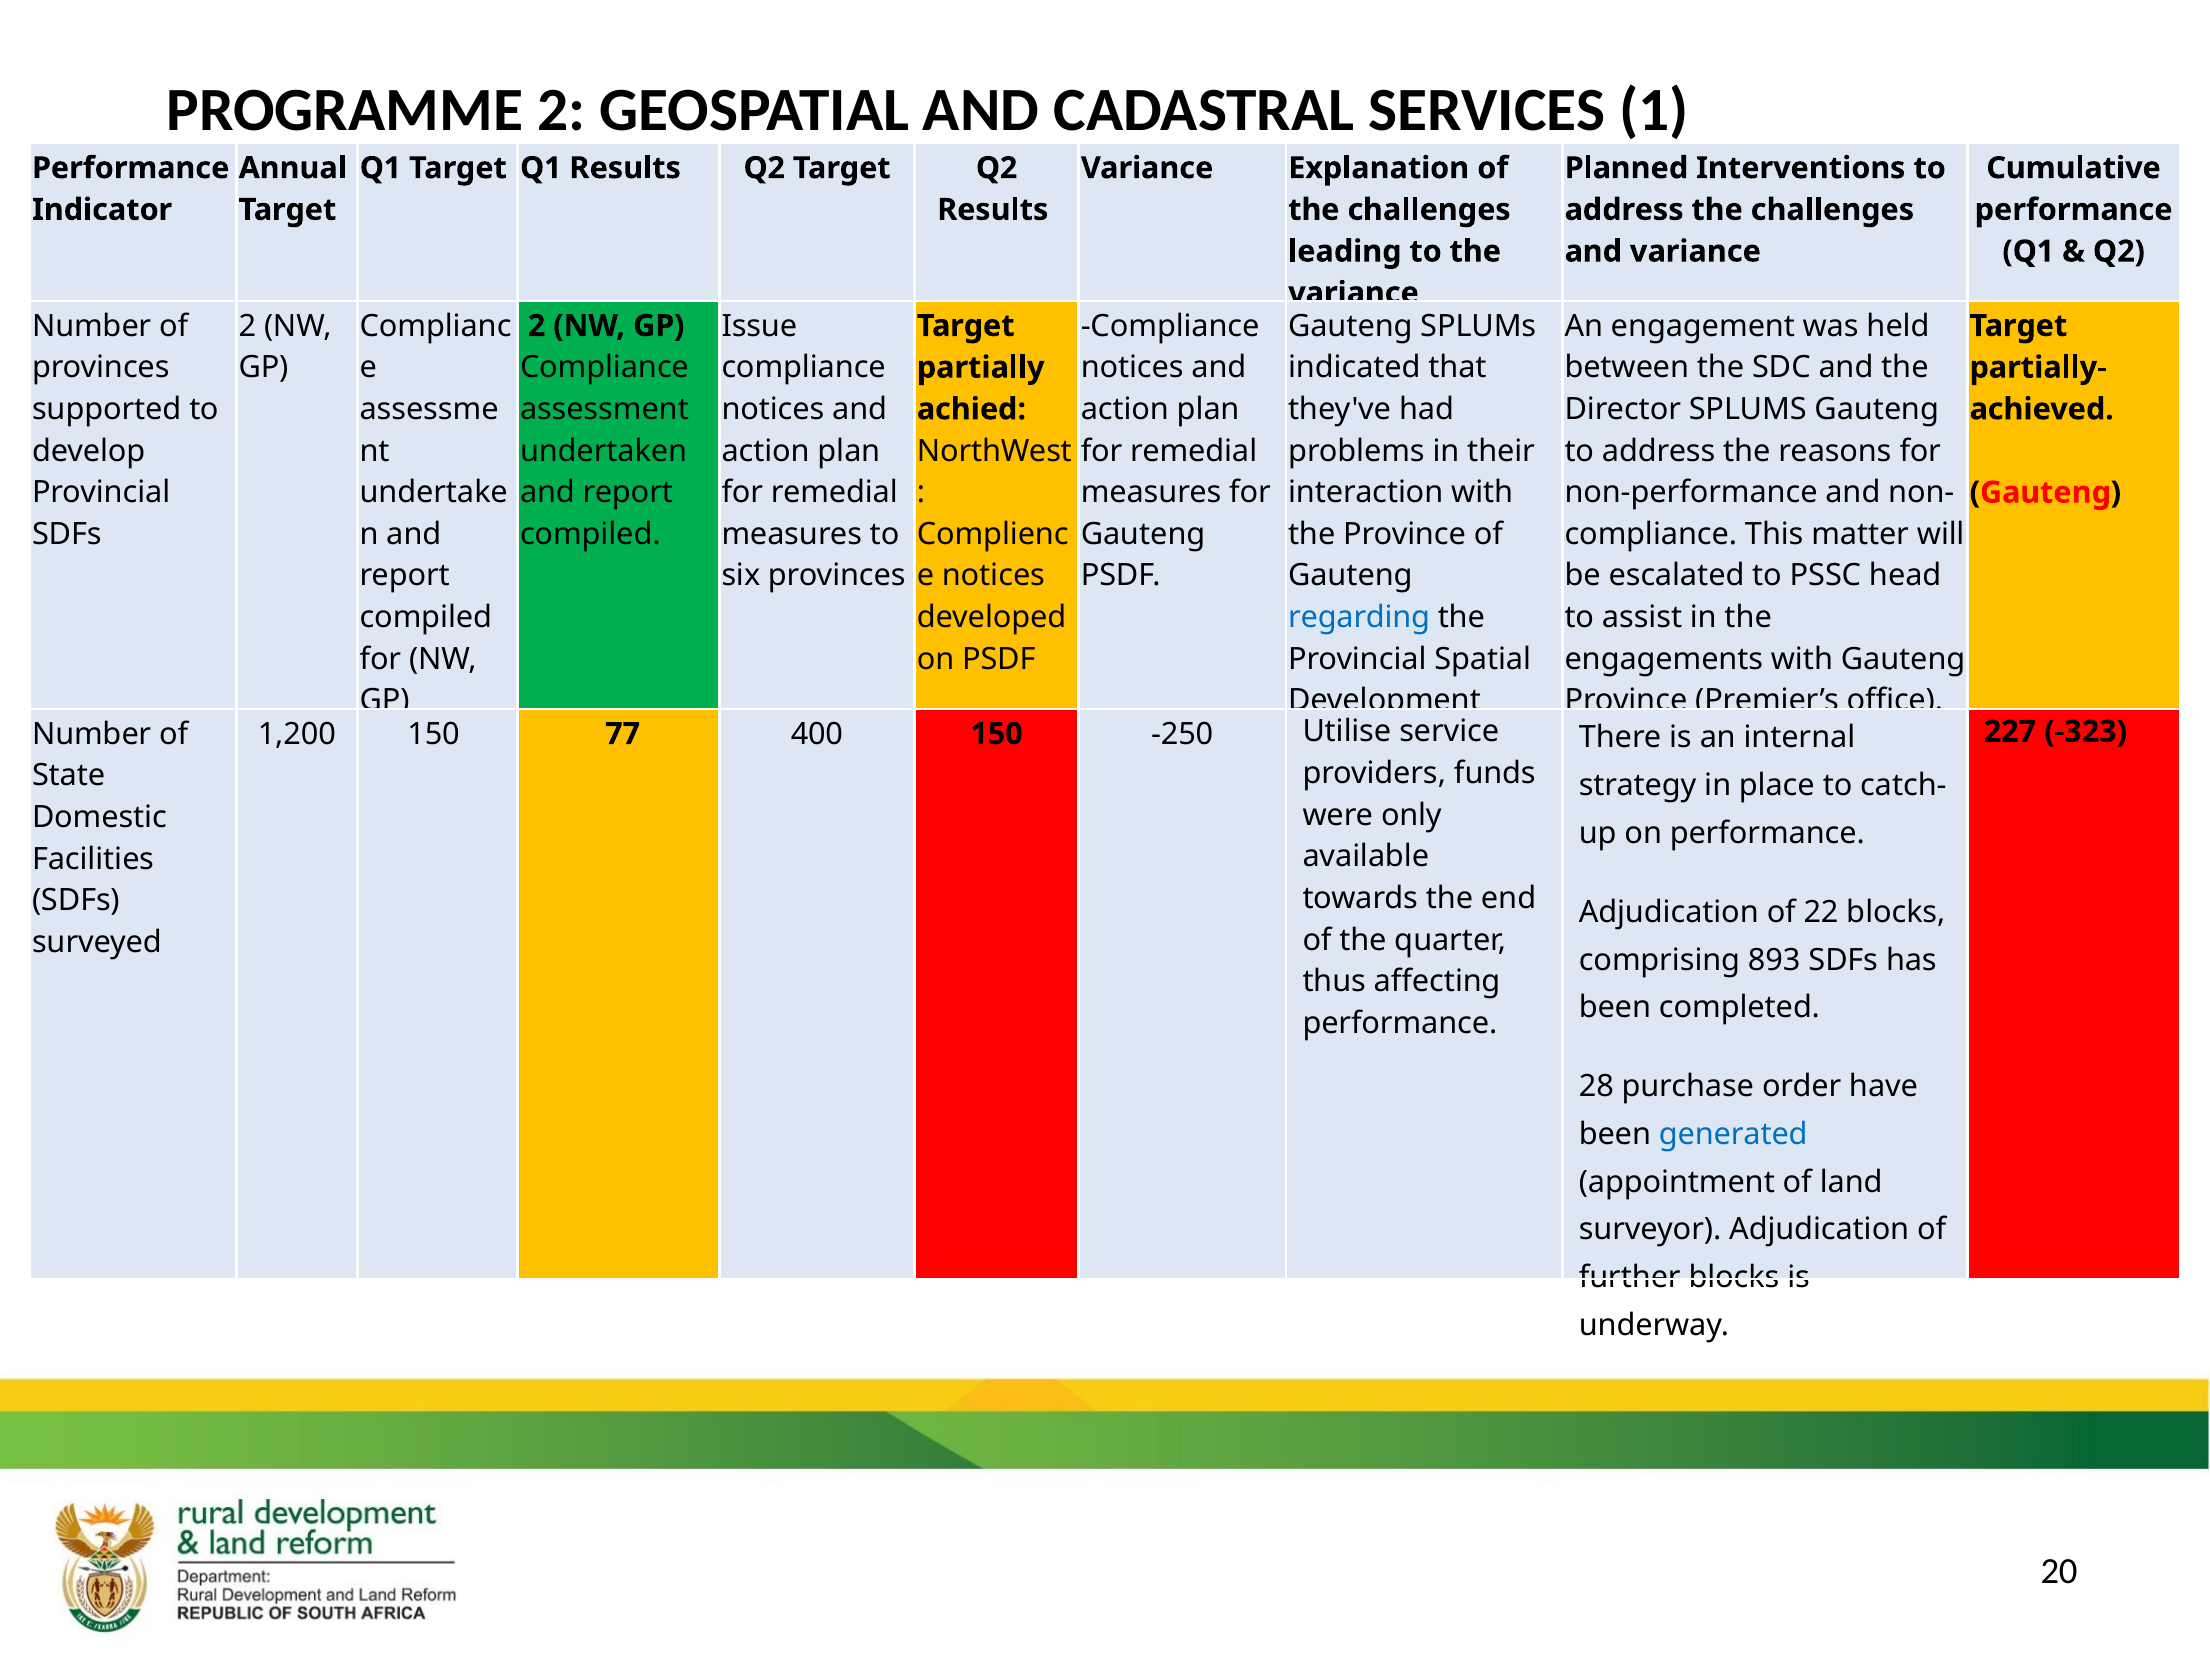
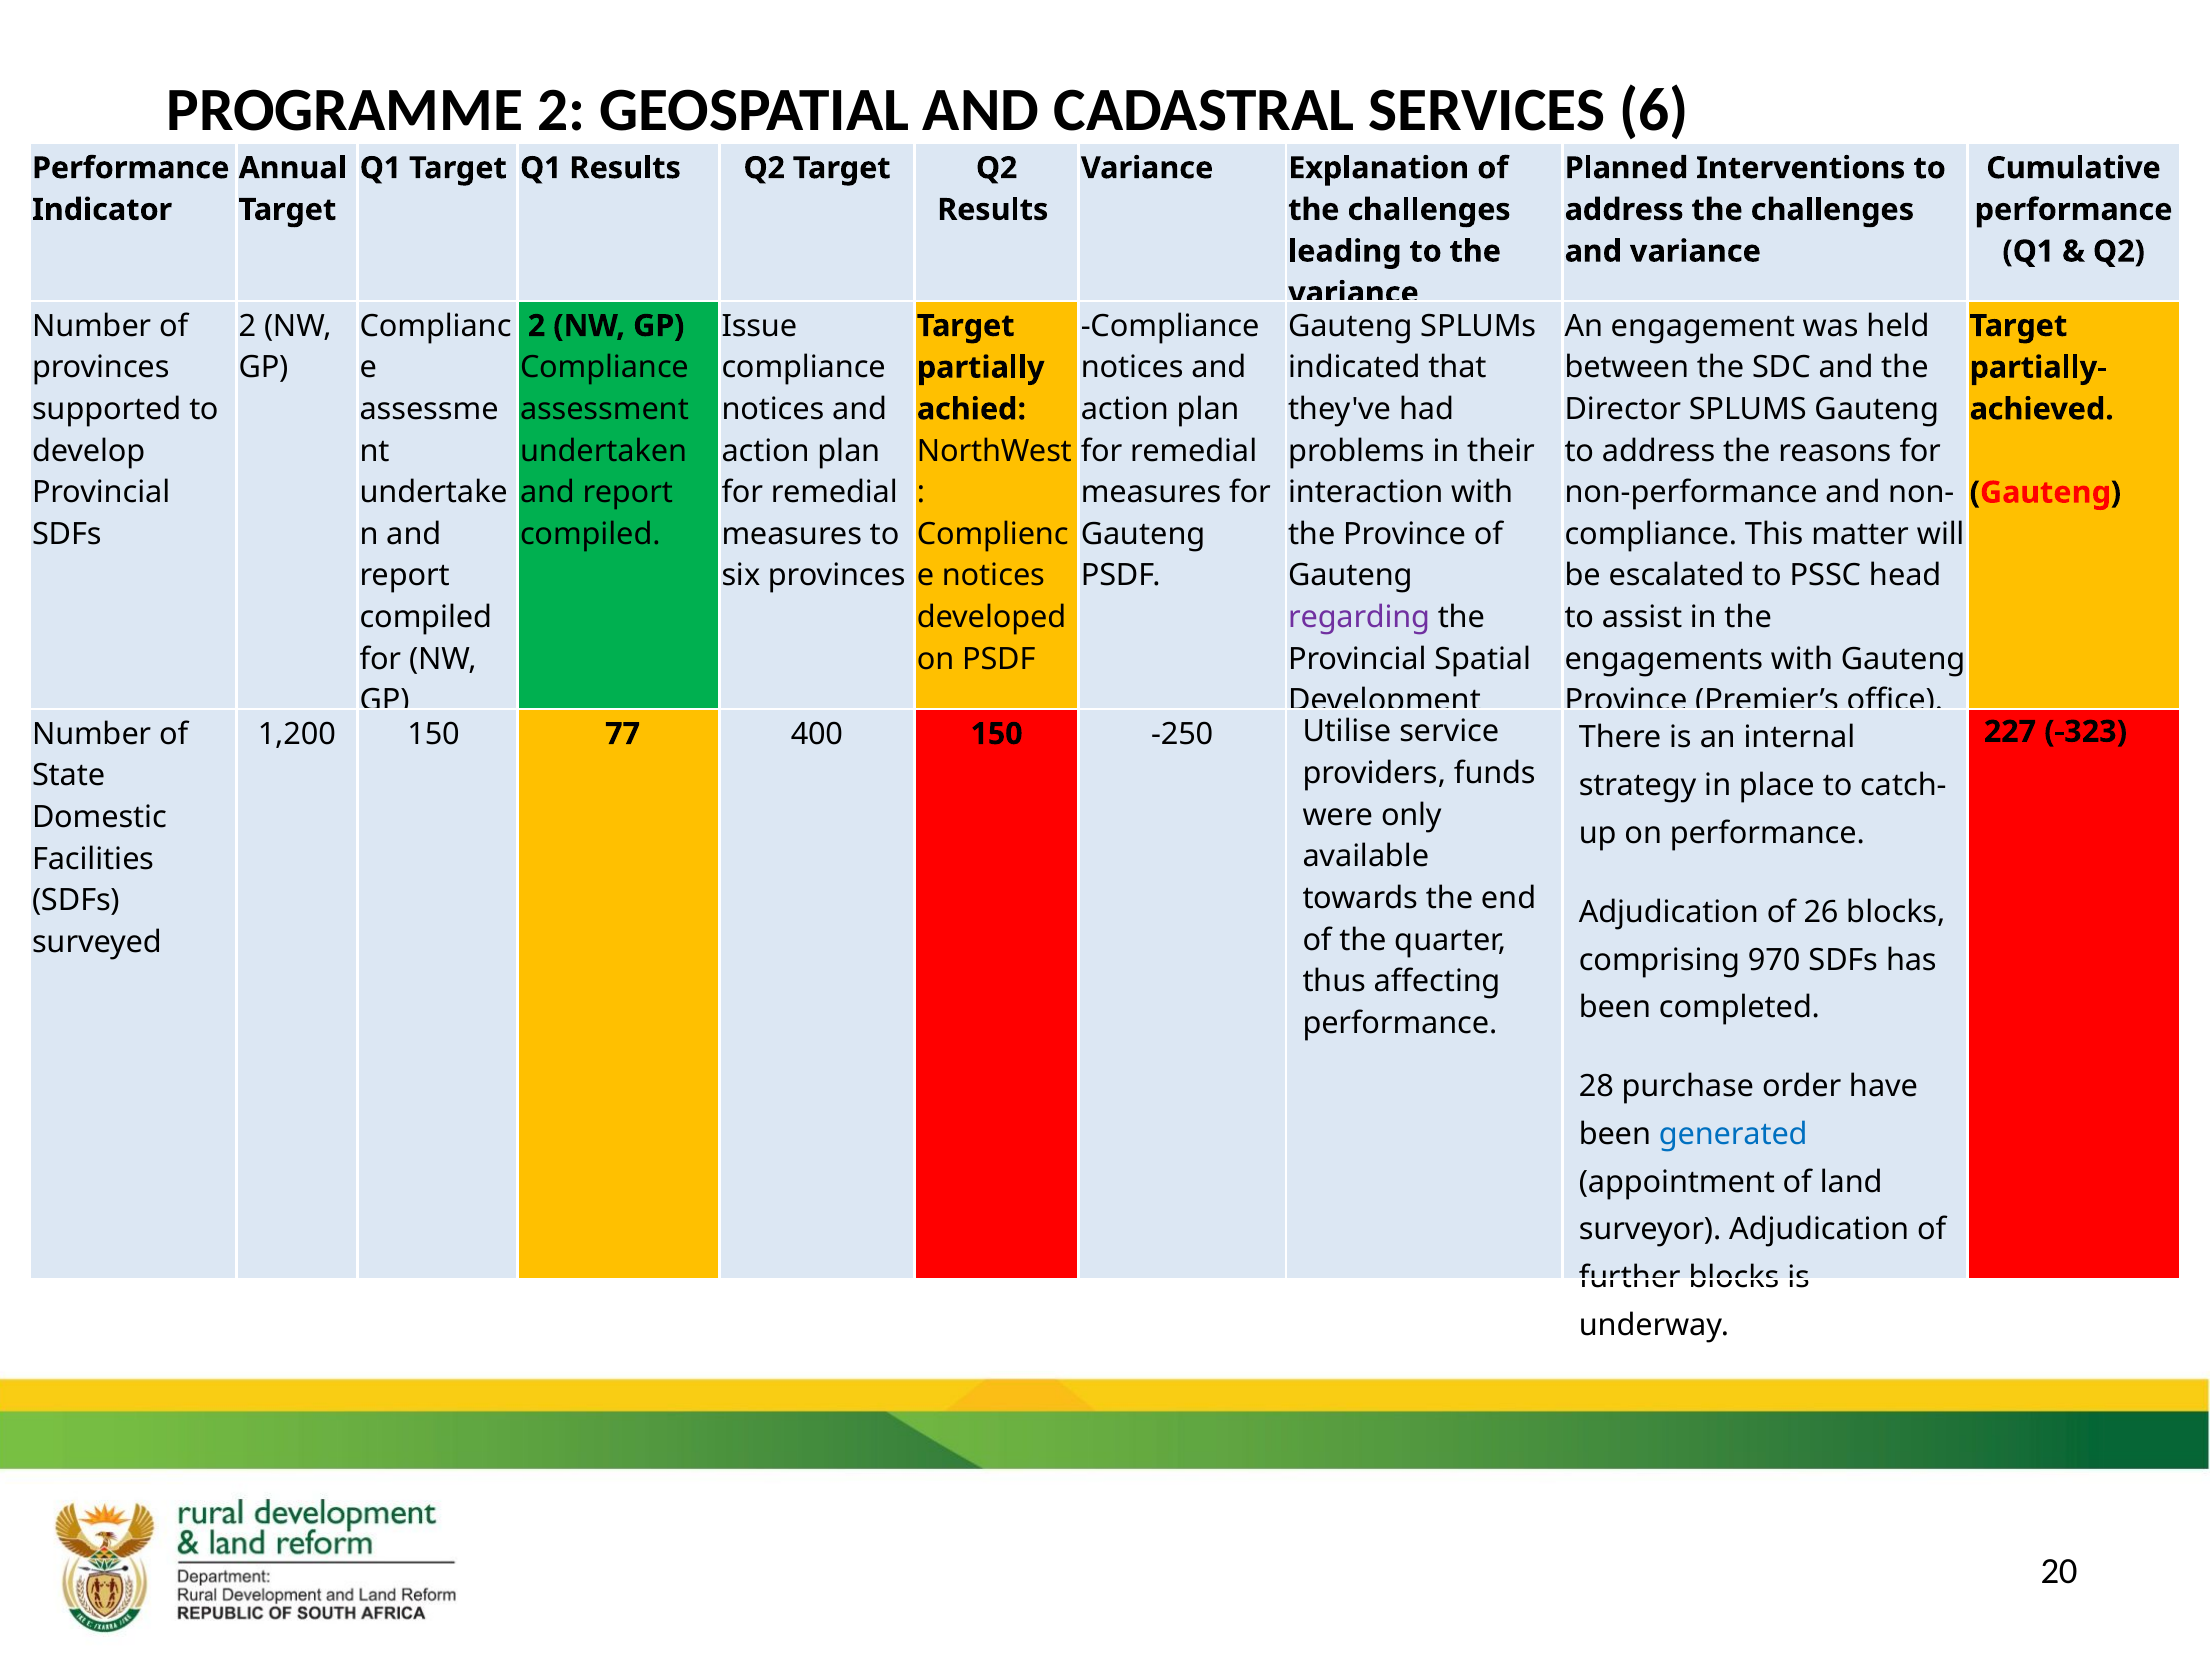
1: 1 -> 6 (1654, 111)
regarding colour: blue -> purple (1359, 618)
22: 22 -> 26 (1821, 912)
893: 893 -> 970 (1774, 960)
